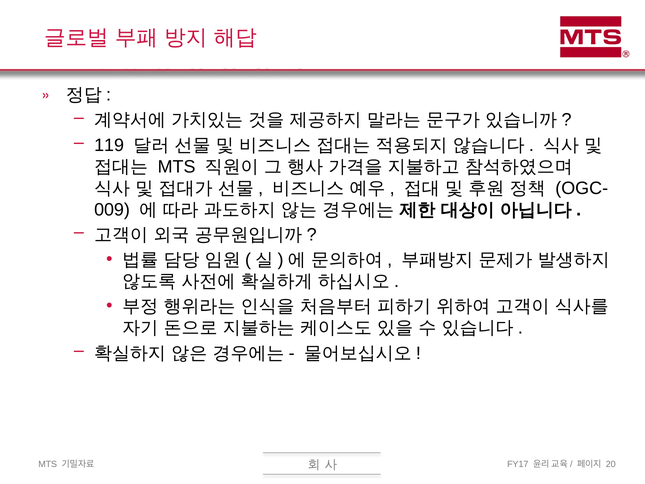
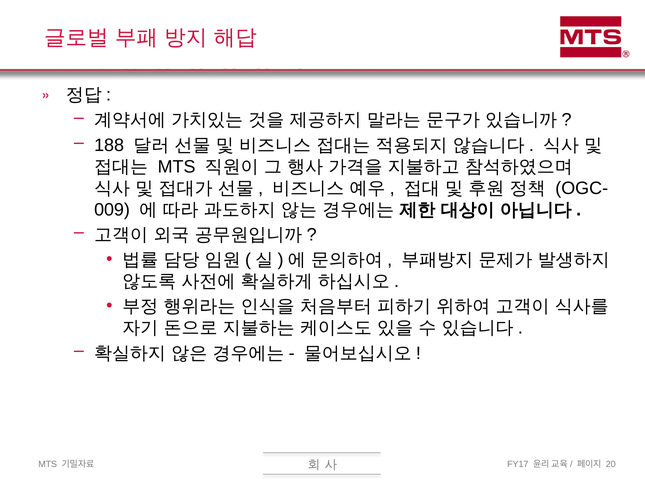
119: 119 -> 188 (109, 145)
